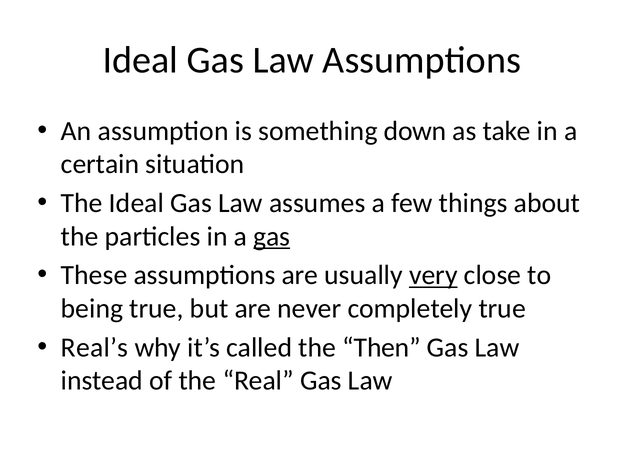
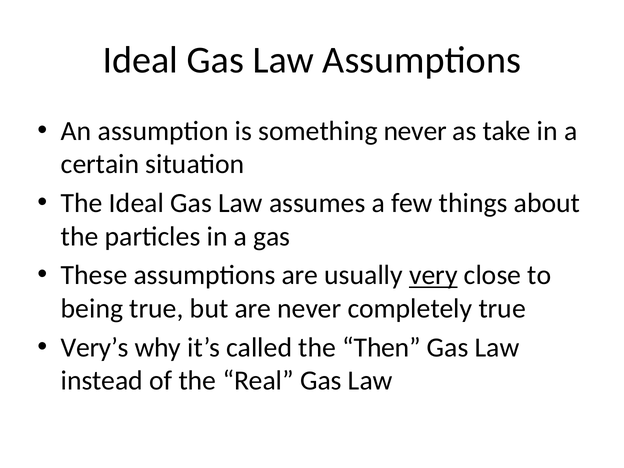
something down: down -> never (415, 131)
gas underline: present -> none (272, 236)
Real’s: Real’s -> Very’s (95, 347)
